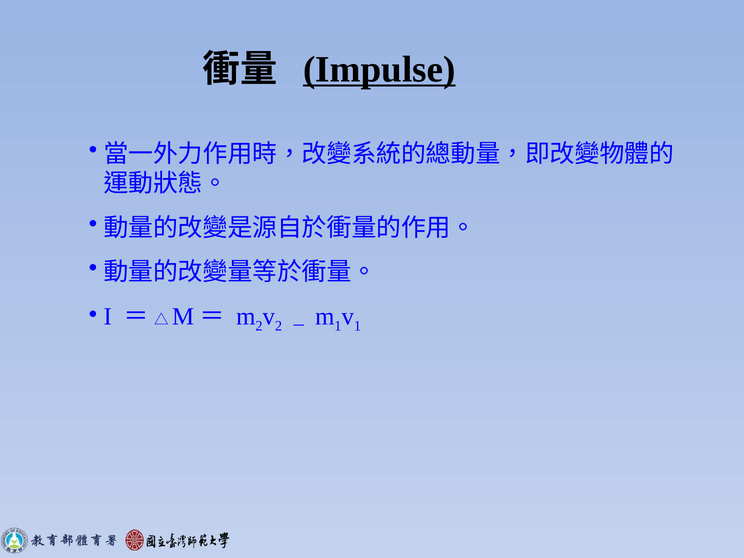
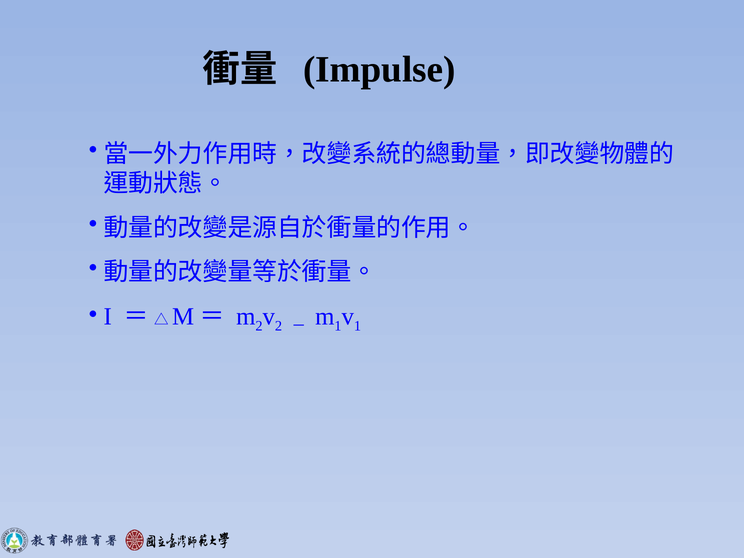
Impulse underline: present -> none (379, 70)
